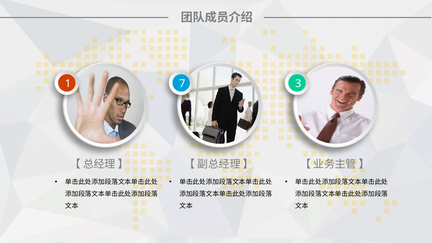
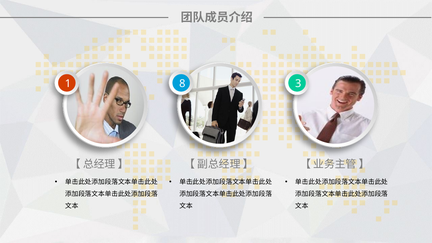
7: 7 -> 8 (182, 84)
